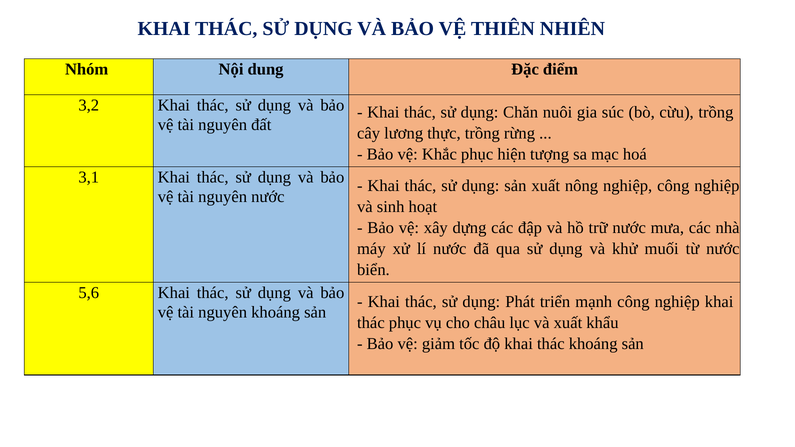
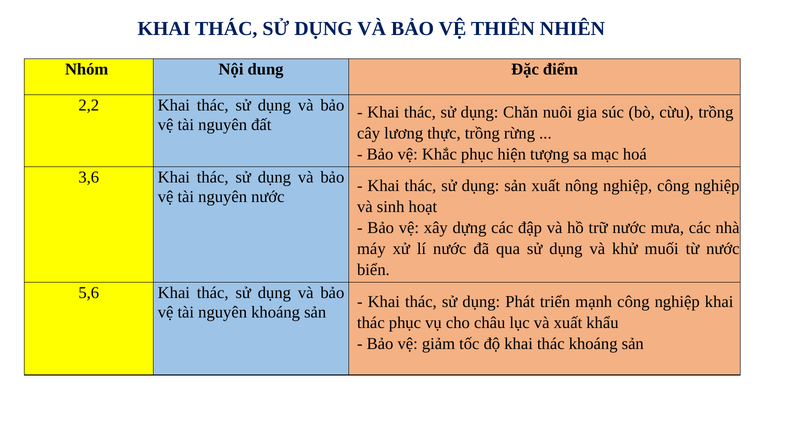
3,2: 3,2 -> 2,2 (89, 105)
3,1: 3,1 -> 3,6 (89, 177)
